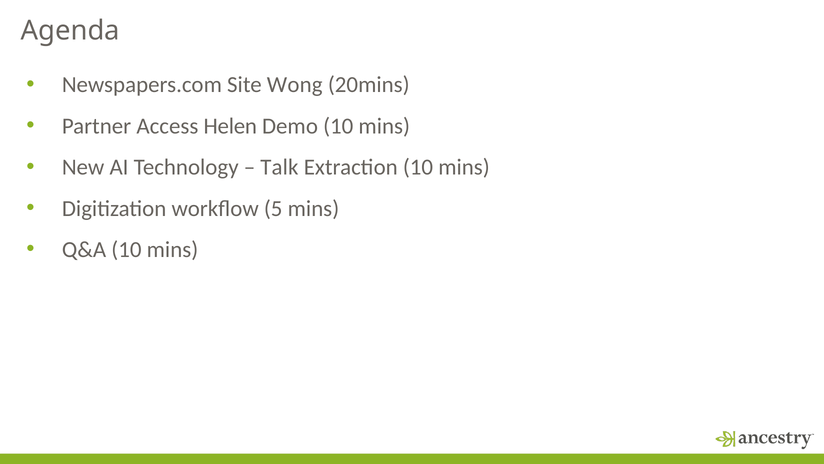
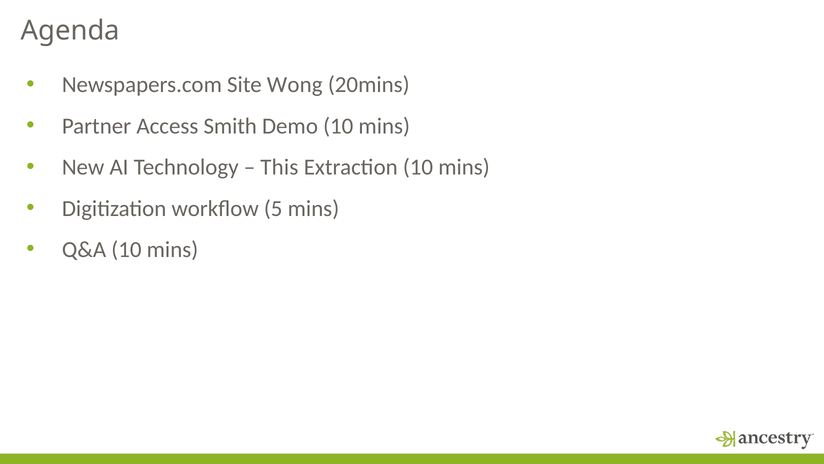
Helen: Helen -> Smith (230, 126)
Talk: Talk -> This (279, 167)
